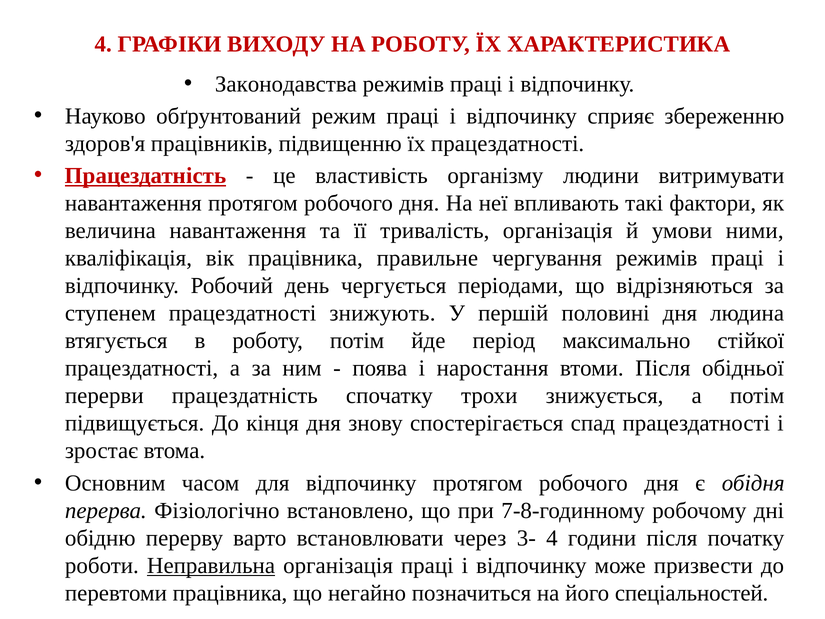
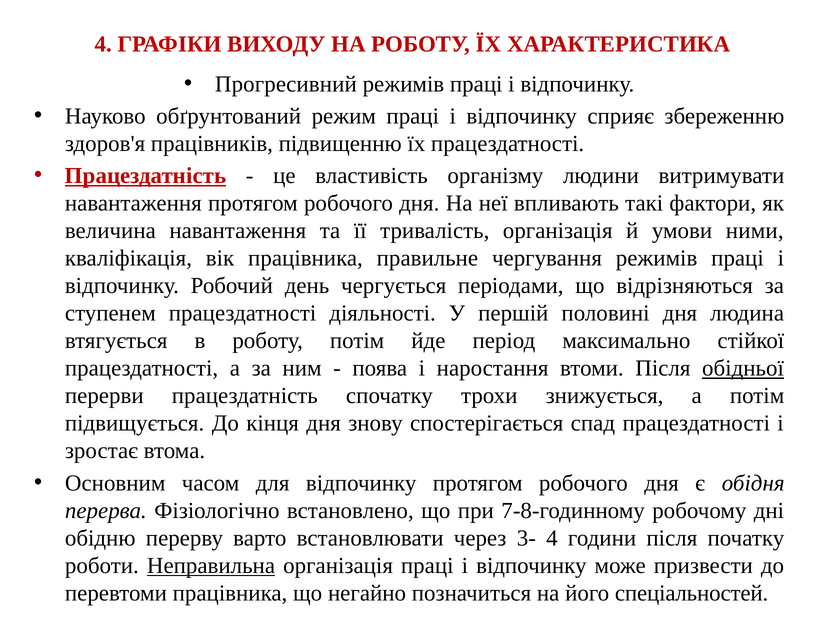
Законодавства: Законодавства -> Прогресивний (286, 84)
знижують: знижують -> діяльності (383, 313)
обідньої underline: none -> present (743, 368)
